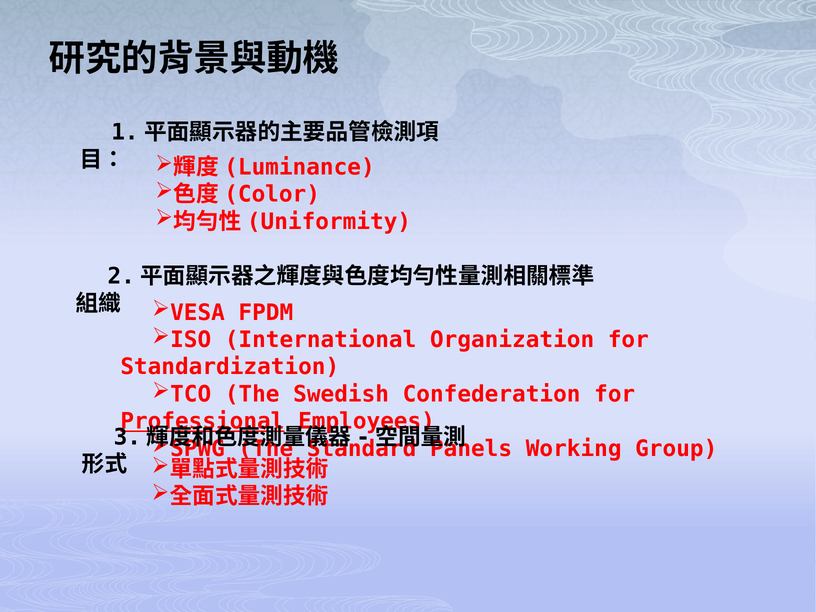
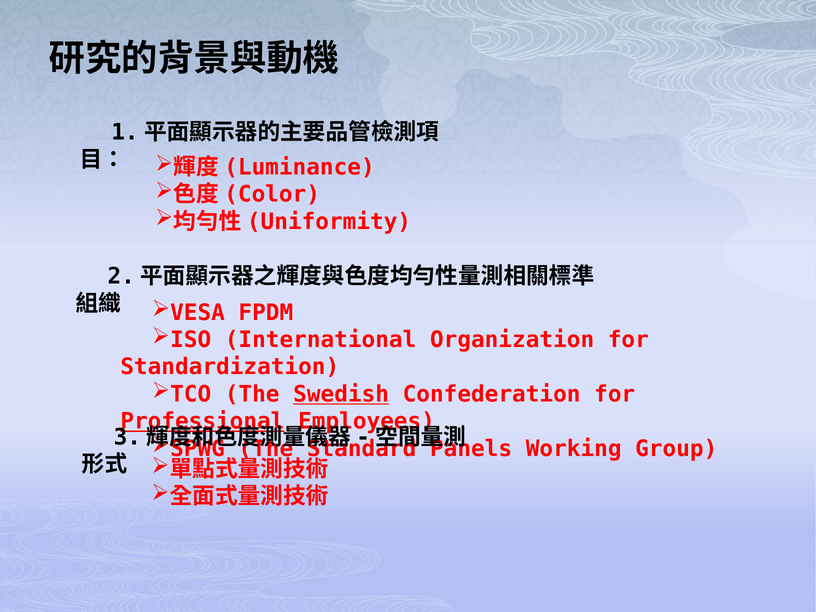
Swedish underline: none -> present (341, 394)
